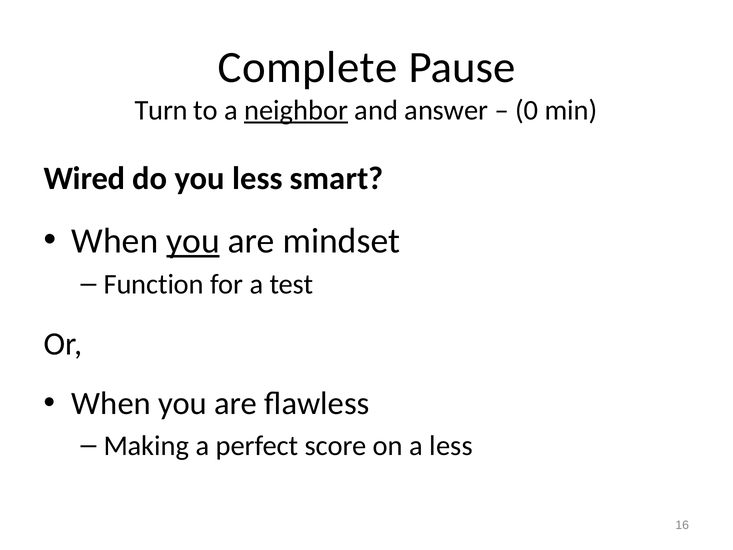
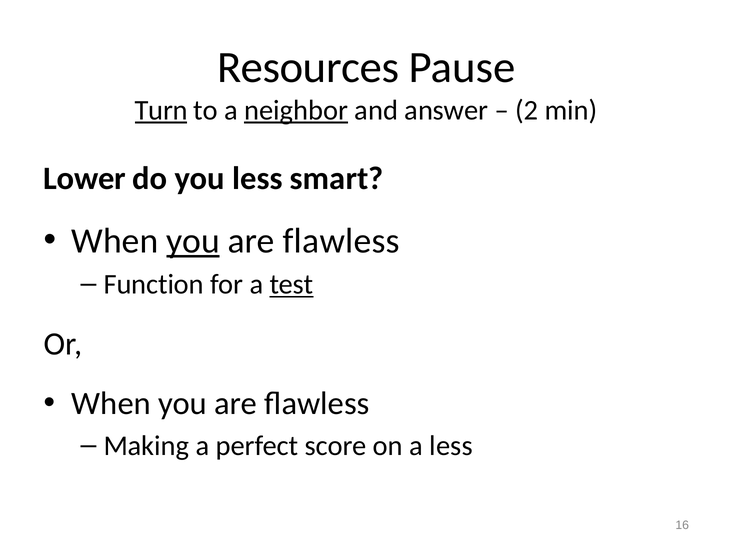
Complete: Complete -> Resources (308, 67)
Turn underline: none -> present (161, 110)
0: 0 -> 2 (527, 110)
Wired: Wired -> Lower (85, 178)
mindset: mindset -> flawless (341, 241)
test underline: none -> present (292, 284)
